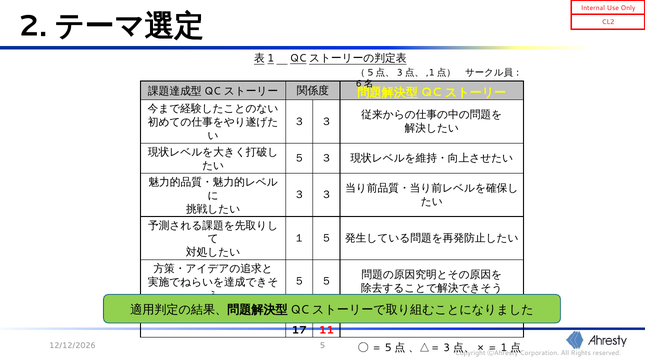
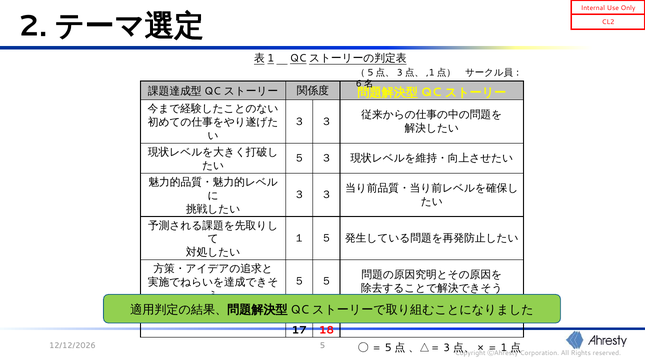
11: 11 -> 18 (326, 330)
